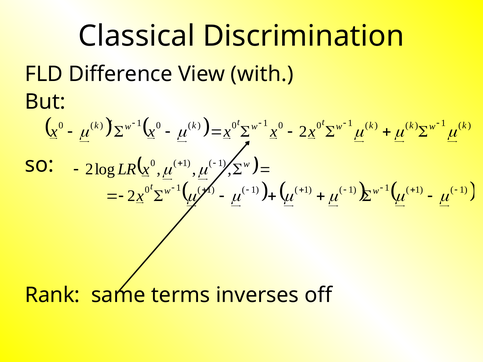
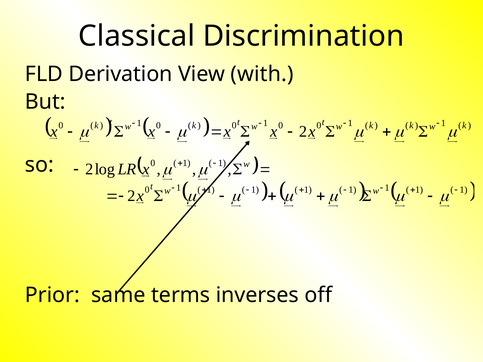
Difference: Difference -> Derivation (121, 74)
Rank: Rank -> Prior (52, 295)
